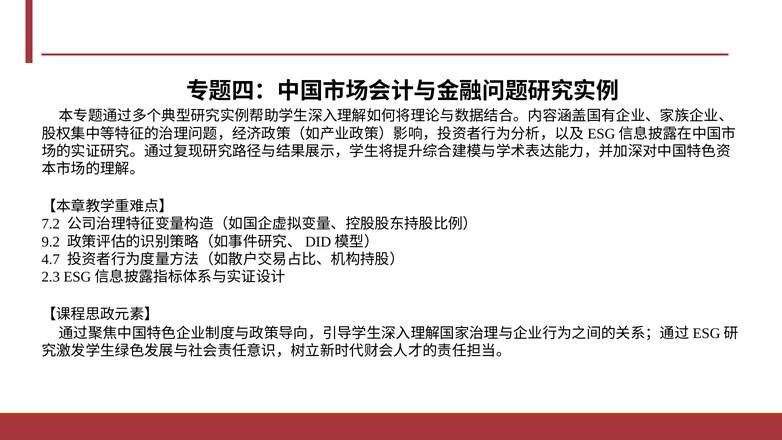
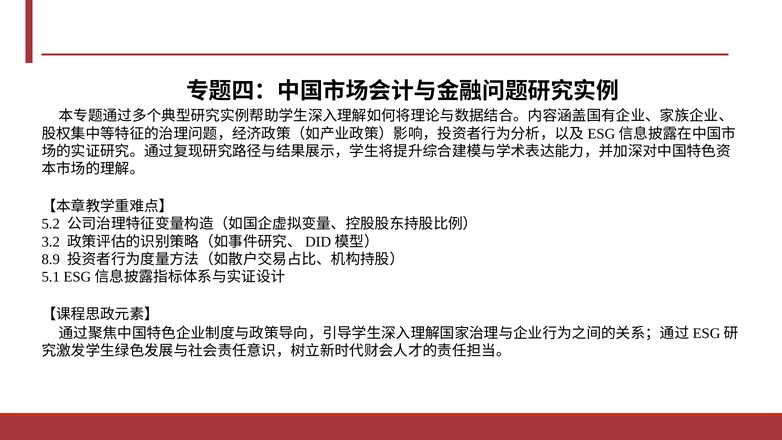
7.2: 7.2 -> 5.2 (51, 224)
9.2: 9.2 -> 3.2 (51, 242)
4.7: 4.7 -> 8.9 (51, 259)
2.3: 2.3 -> 5.1 (51, 277)
